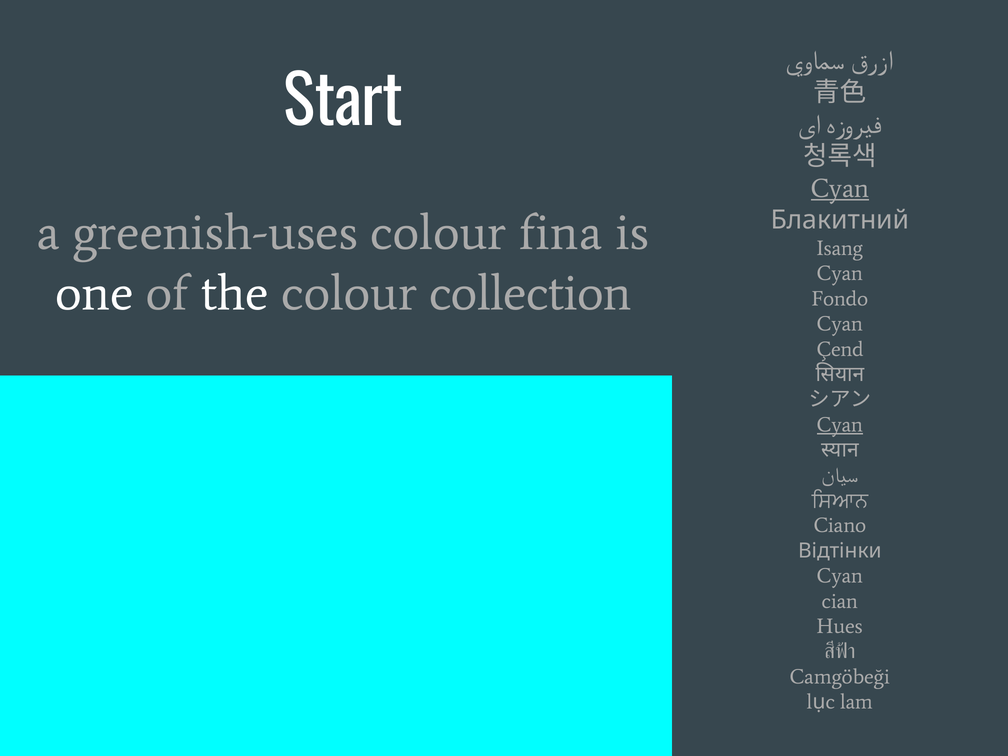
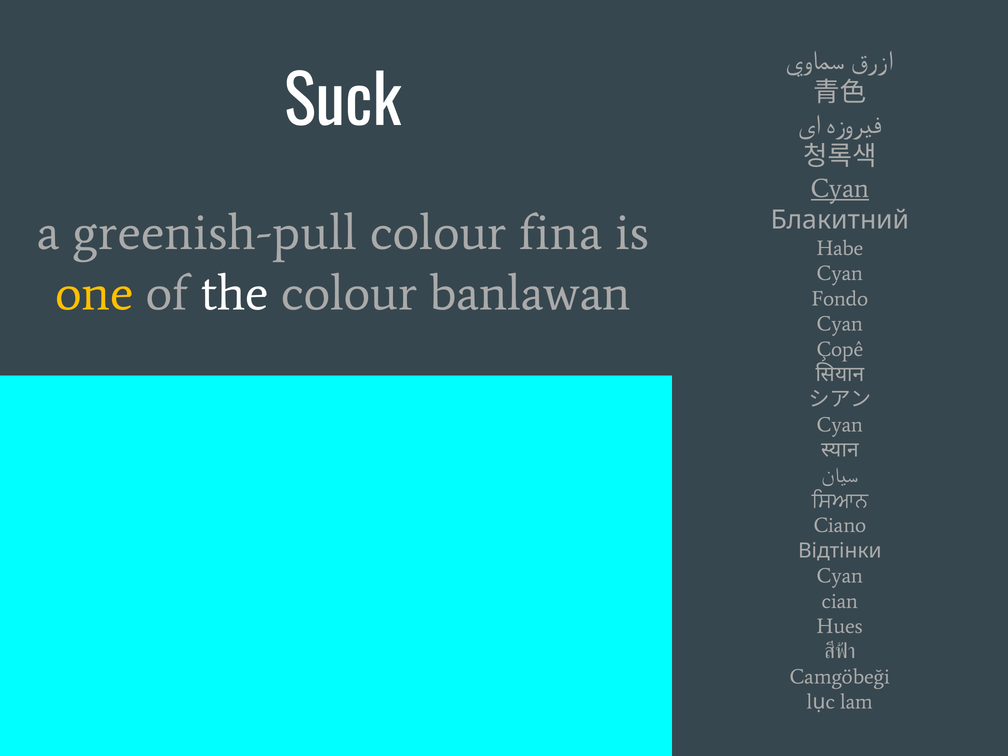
Start: Start -> Suck (343, 103)
greenish-uses: greenish-uses -> greenish-pull (215, 233)
Isang: Isang -> Habe (840, 248)
one colour: white -> yellow (94, 293)
collection: collection -> banlawan (530, 293)
Çend: Çend -> Çopê (840, 349)
Cyan underline: present -> none (840, 425)
